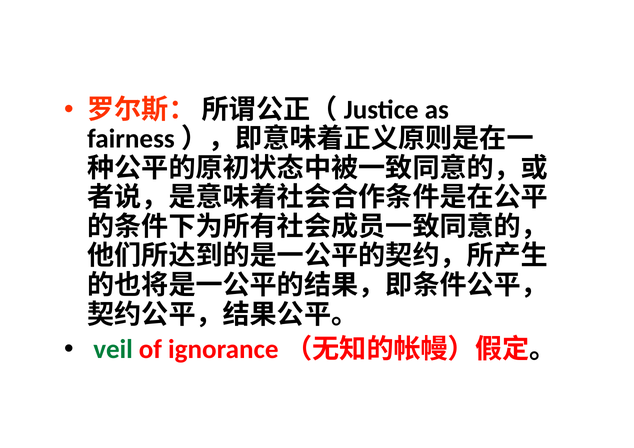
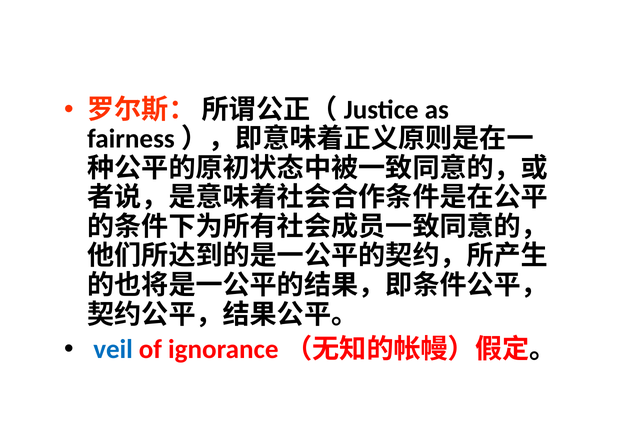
veil colour: green -> blue (113, 350)
